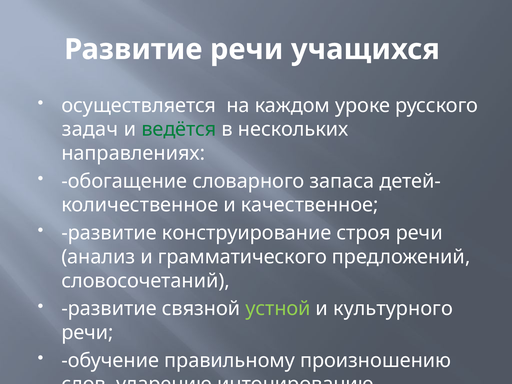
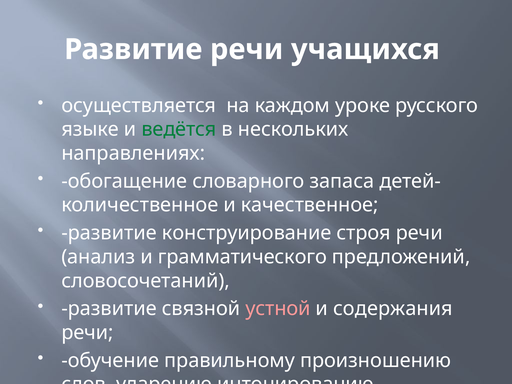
задач: задач -> языке (90, 129)
устной colour: light green -> pink (278, 309)
культурного: культурного -> содержания (393, 309)
